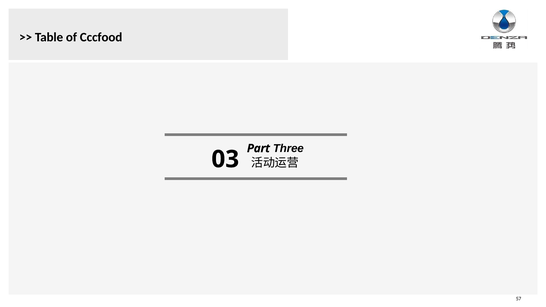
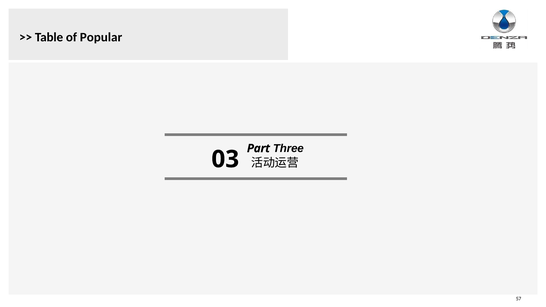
Cccfood: Cccfood -> Popular (101, 37)
